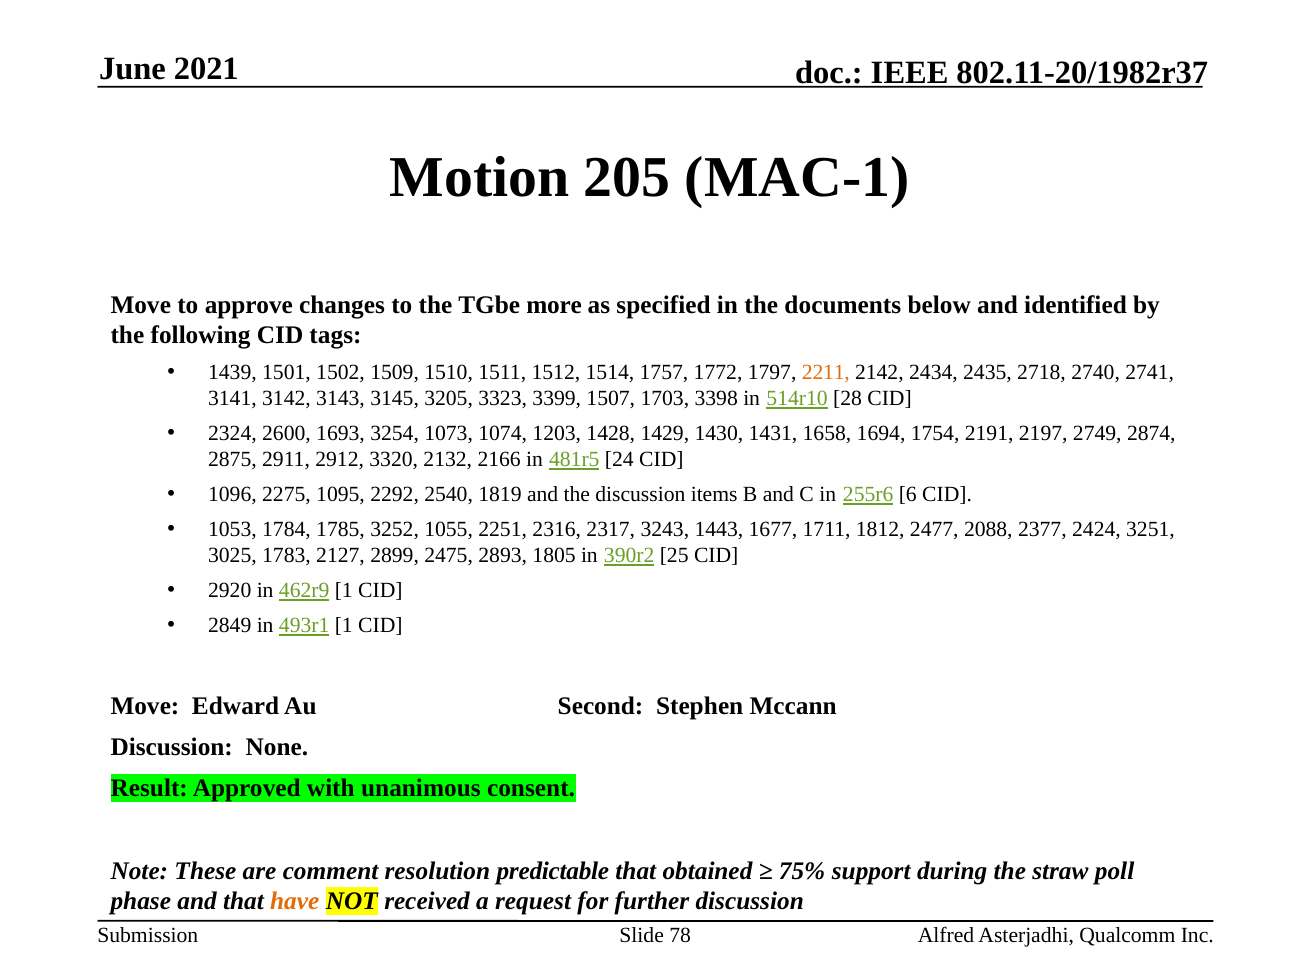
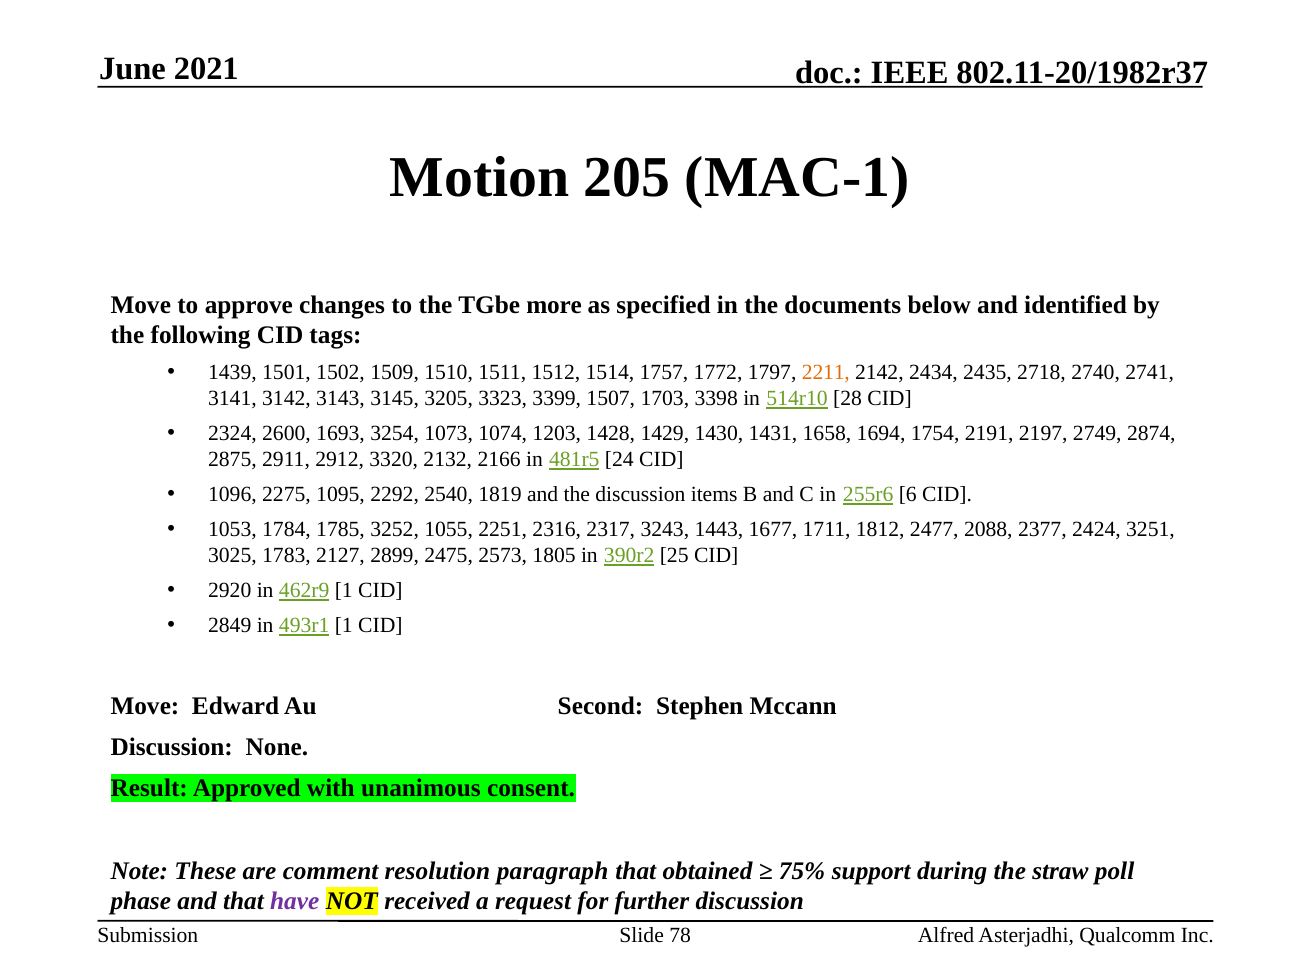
2893: 2893 -> 2573 (503, 555)
predictable: predictable -> paragraph (553, 871)
have colour: orange -> purple (295, 901)
